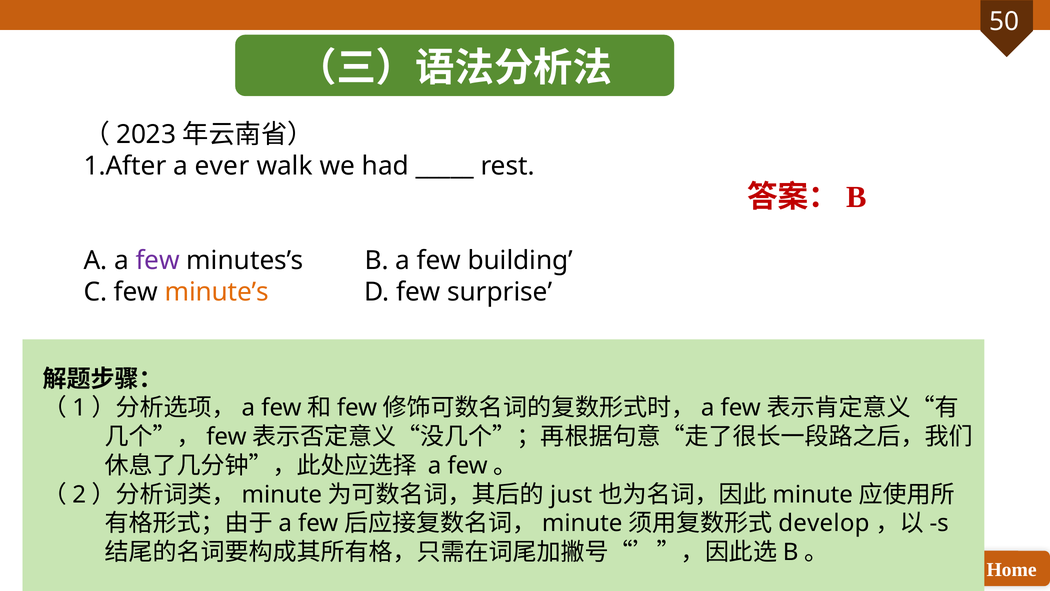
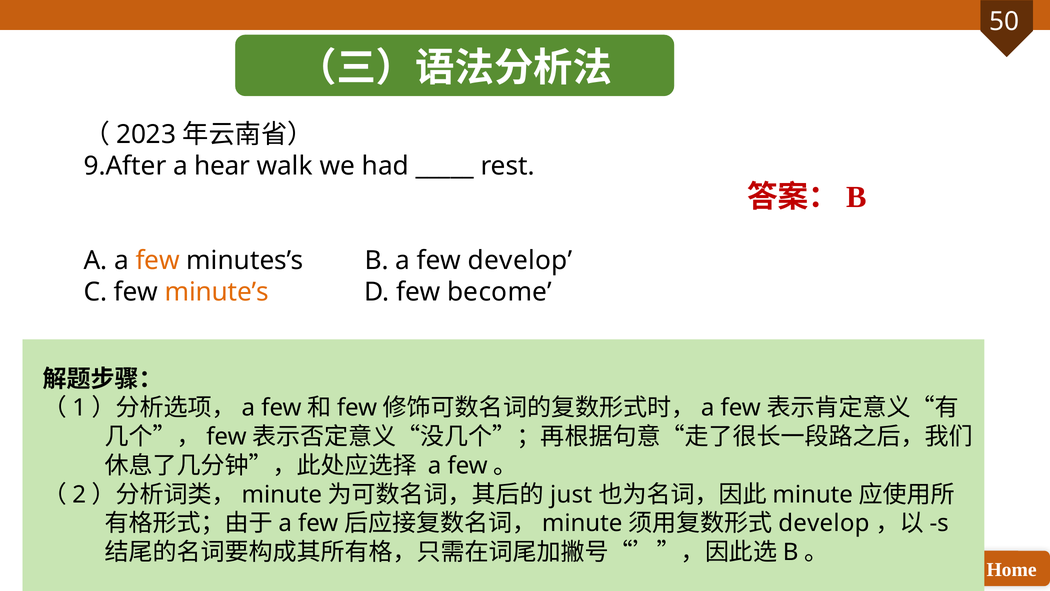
1.After: 1.After -> 9.After (125, 166)
ever: ever -> hear (222, 166)
few colour: purple -> orange (158, 260)
few building: building -> develop (520, 260)
surprise: surprise -> become (500, 292)
